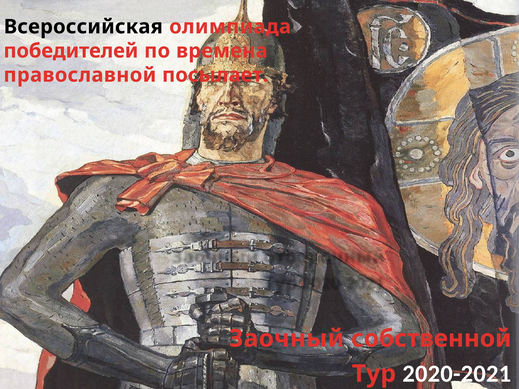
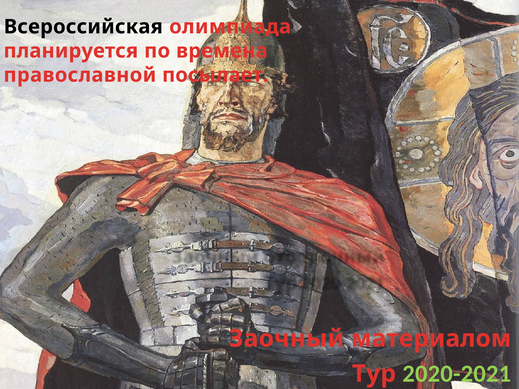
победителей: победителей -> планируется (71, 51)
собственной: собственной -> материалом (431, 339)
2020-2021 colour: white -> light green (457, 374)
